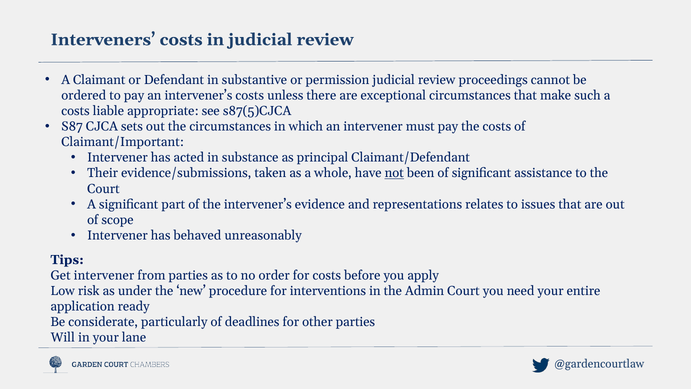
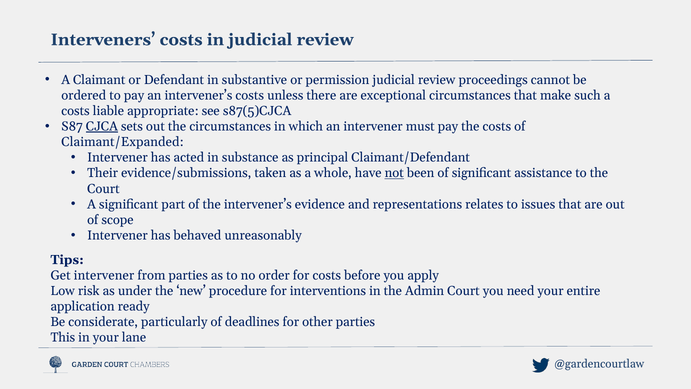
CJCA underline: none -> present (102, 126)
Claimant/Important: Claimant/Important -> Claimant/Expanded (122, 142)
Will: Will -> This (63, 337)
